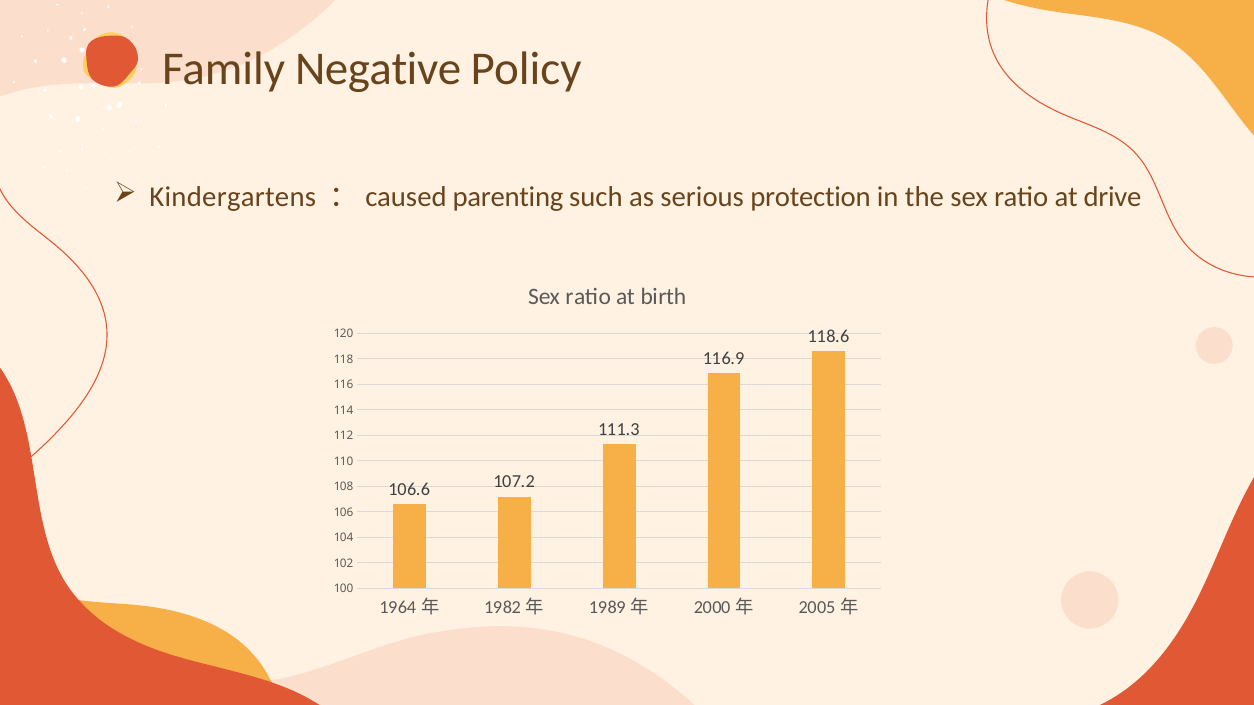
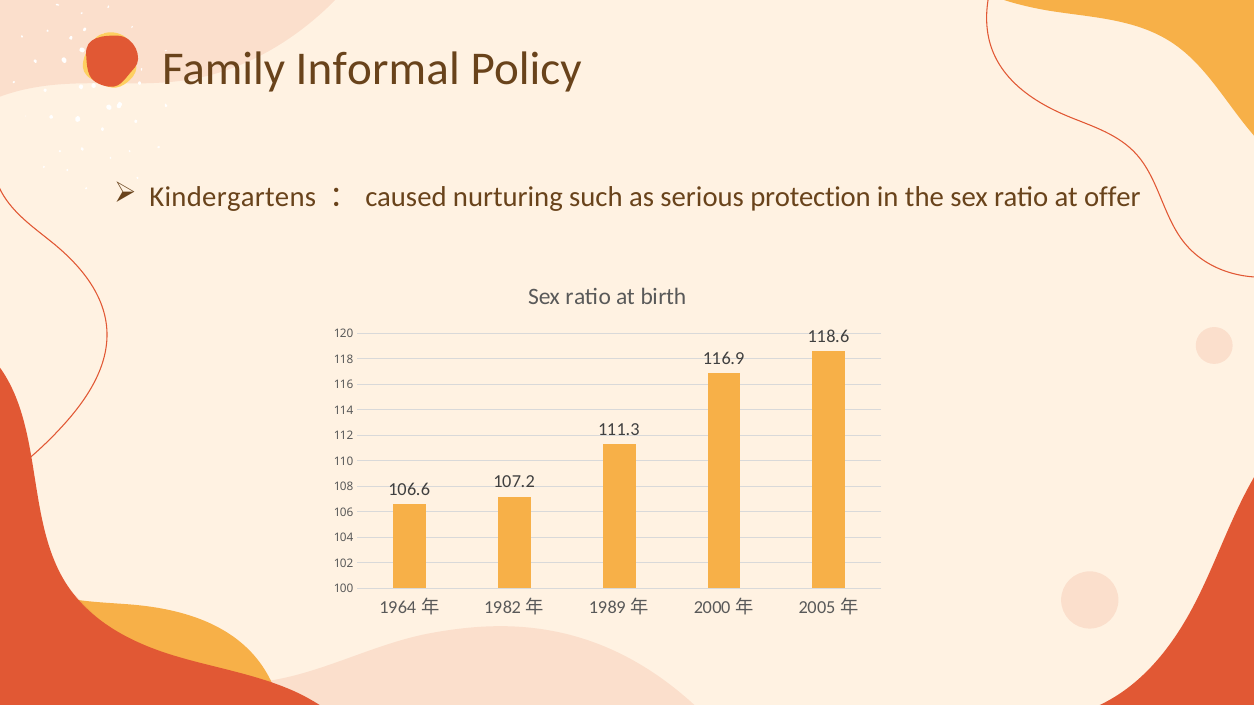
Negative: Negative -> Informal (378, 69)
parenting: parenting -> nurturing (508, 197)
drive: drive -> offer (1112, 197)
